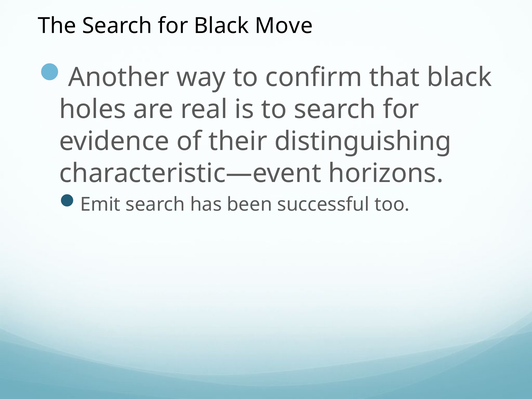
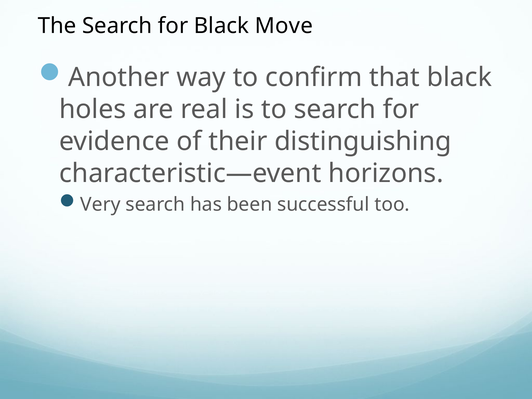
Emit: Emit -> Very (100, 205)
